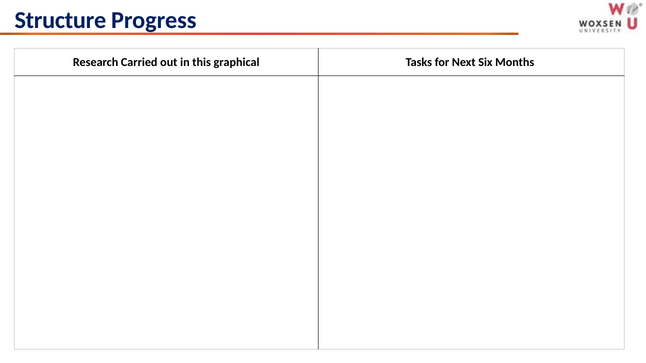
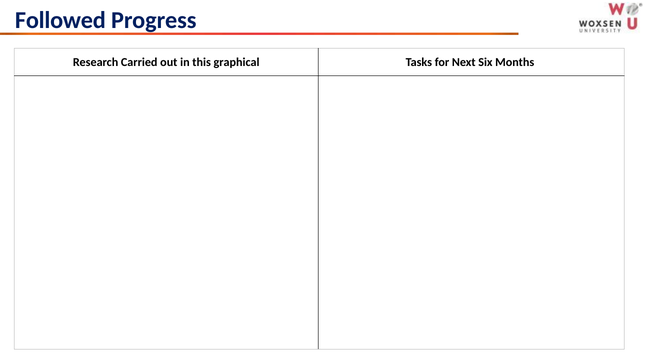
Structure: Structure -> Followed (60, 21)
